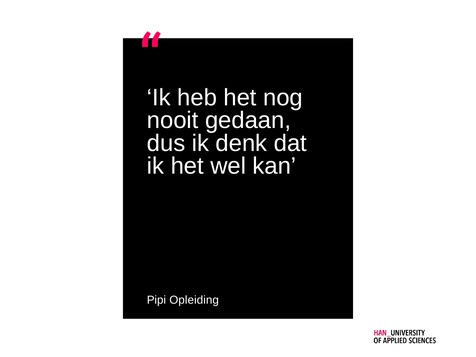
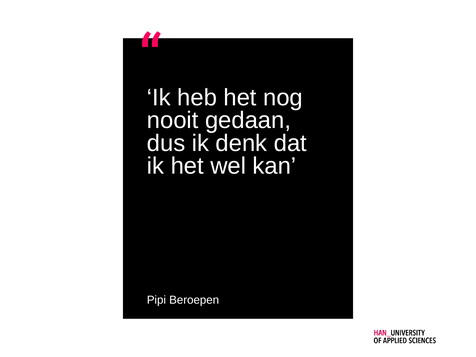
Opleiding: Opleiding -> Beroepen (194, 300)
